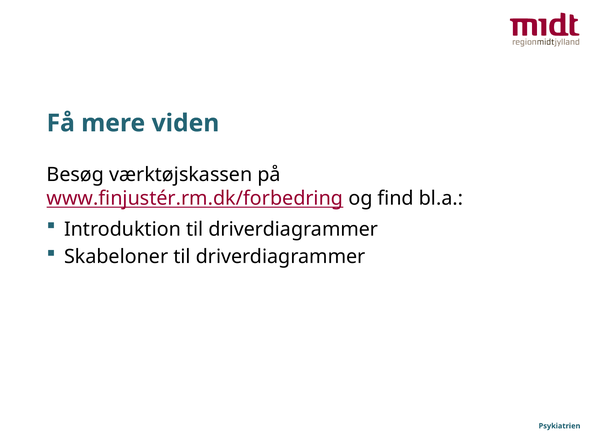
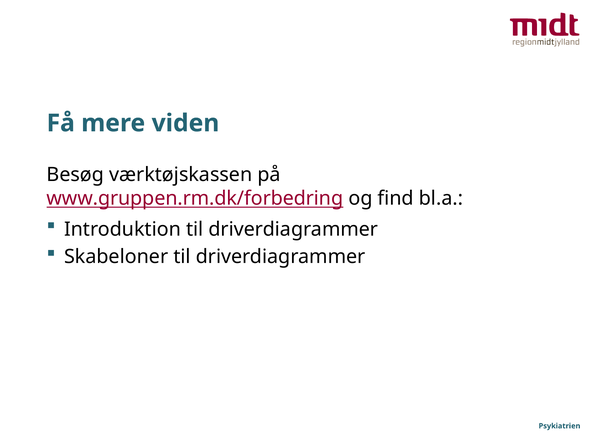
www.finjustér.rm.dk/forbedring: www.finjustér.rm.dk/forbedring -> www.gruppen.rm.dk/forbedring (195, 198)
